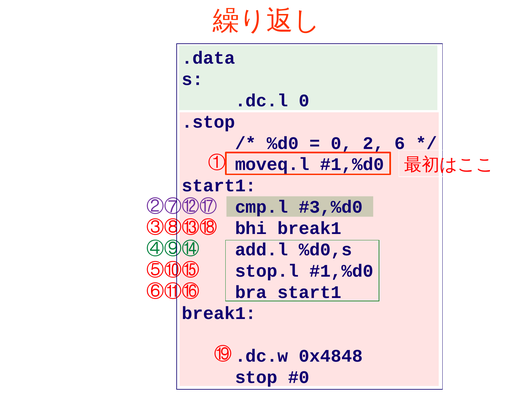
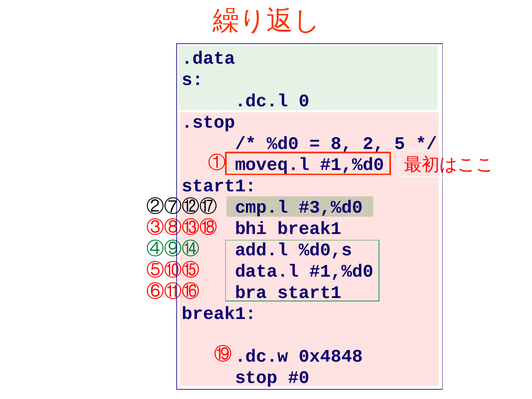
0: 0 -> 8 (341, 143)
6: 6 -> 5 (400, 143)
②⑦⑫⑰ colour: purple -> black (182, 206)
stop.l: stop.l -> data.l (267, 271)
